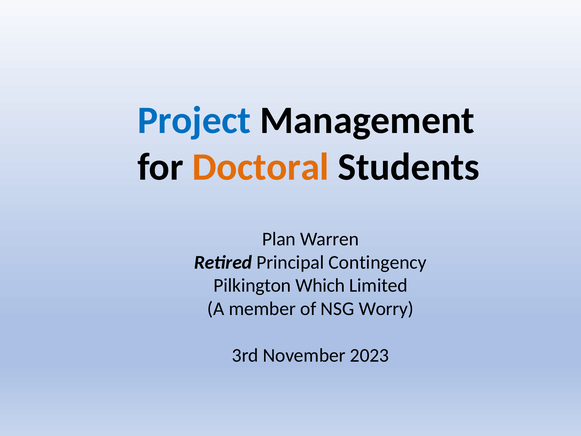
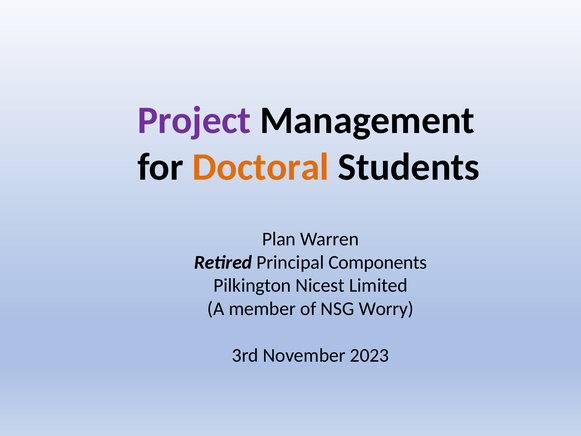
Project colour: blue -> purple (194, 120)
Contingency: Contingency -> Components (378, 262)
Which: Which -> Nicest (320, 285)
